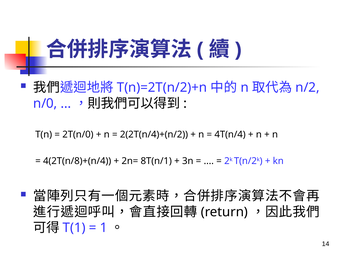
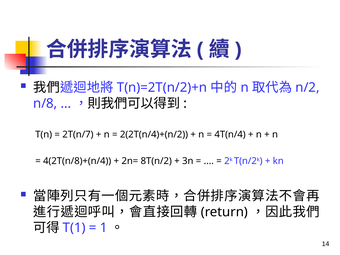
n/0: n/0 -> n/8 (45, 103)
2T(n/0: 2T(n/0 -> 2T(n/7 (78, 135)
8T(n/1: 8T(n/1 -> 8T(n/2 (156, 161)
